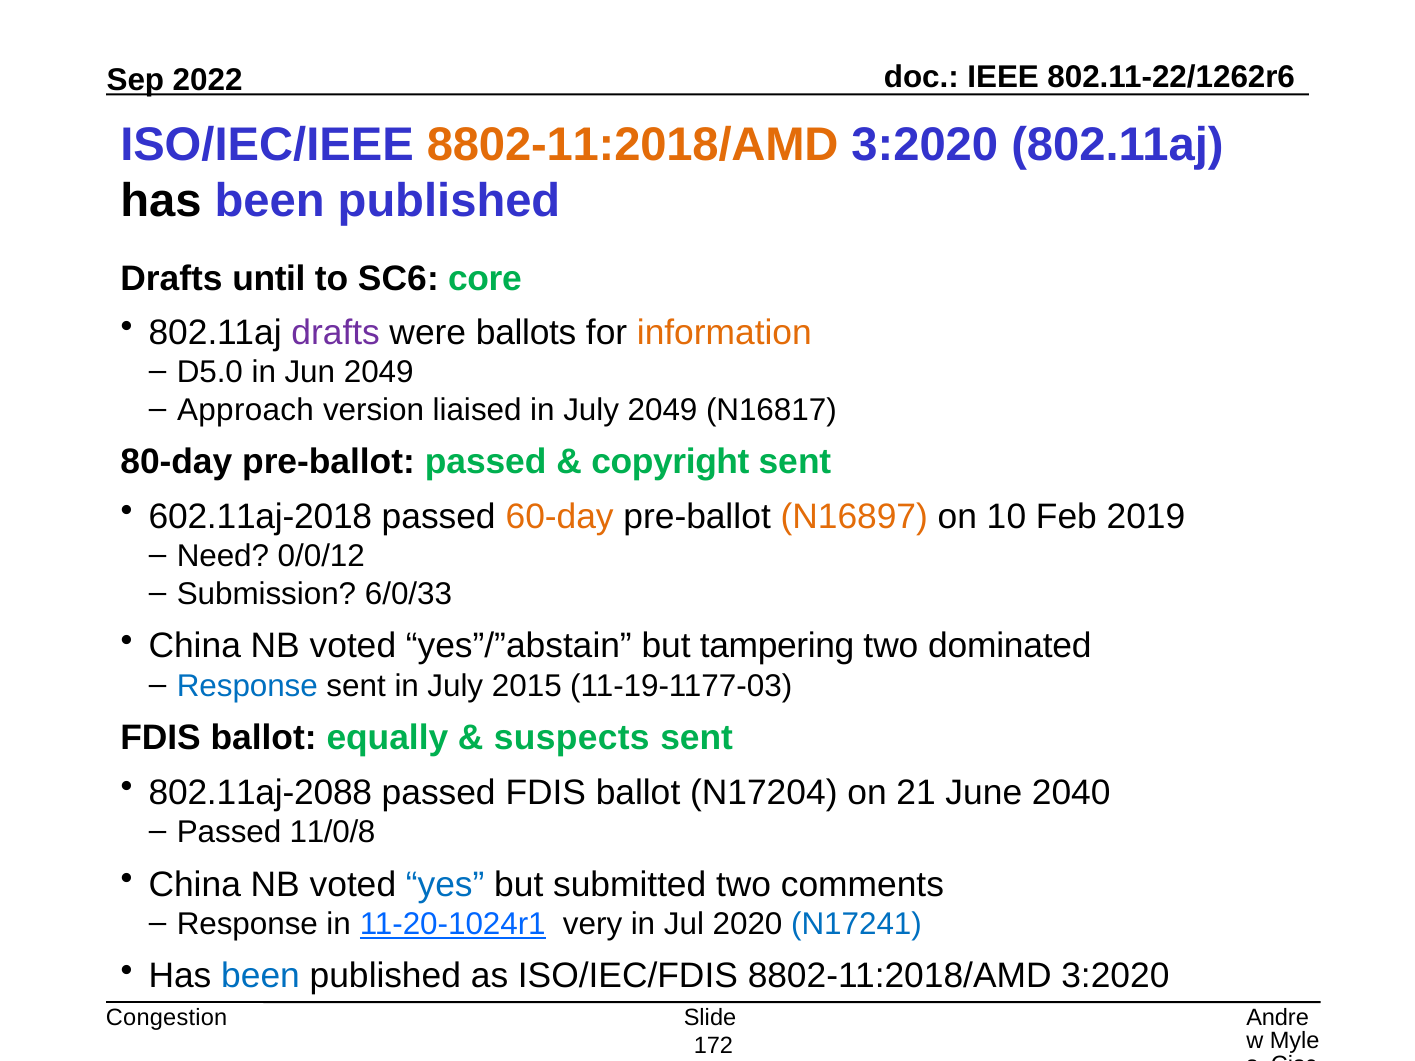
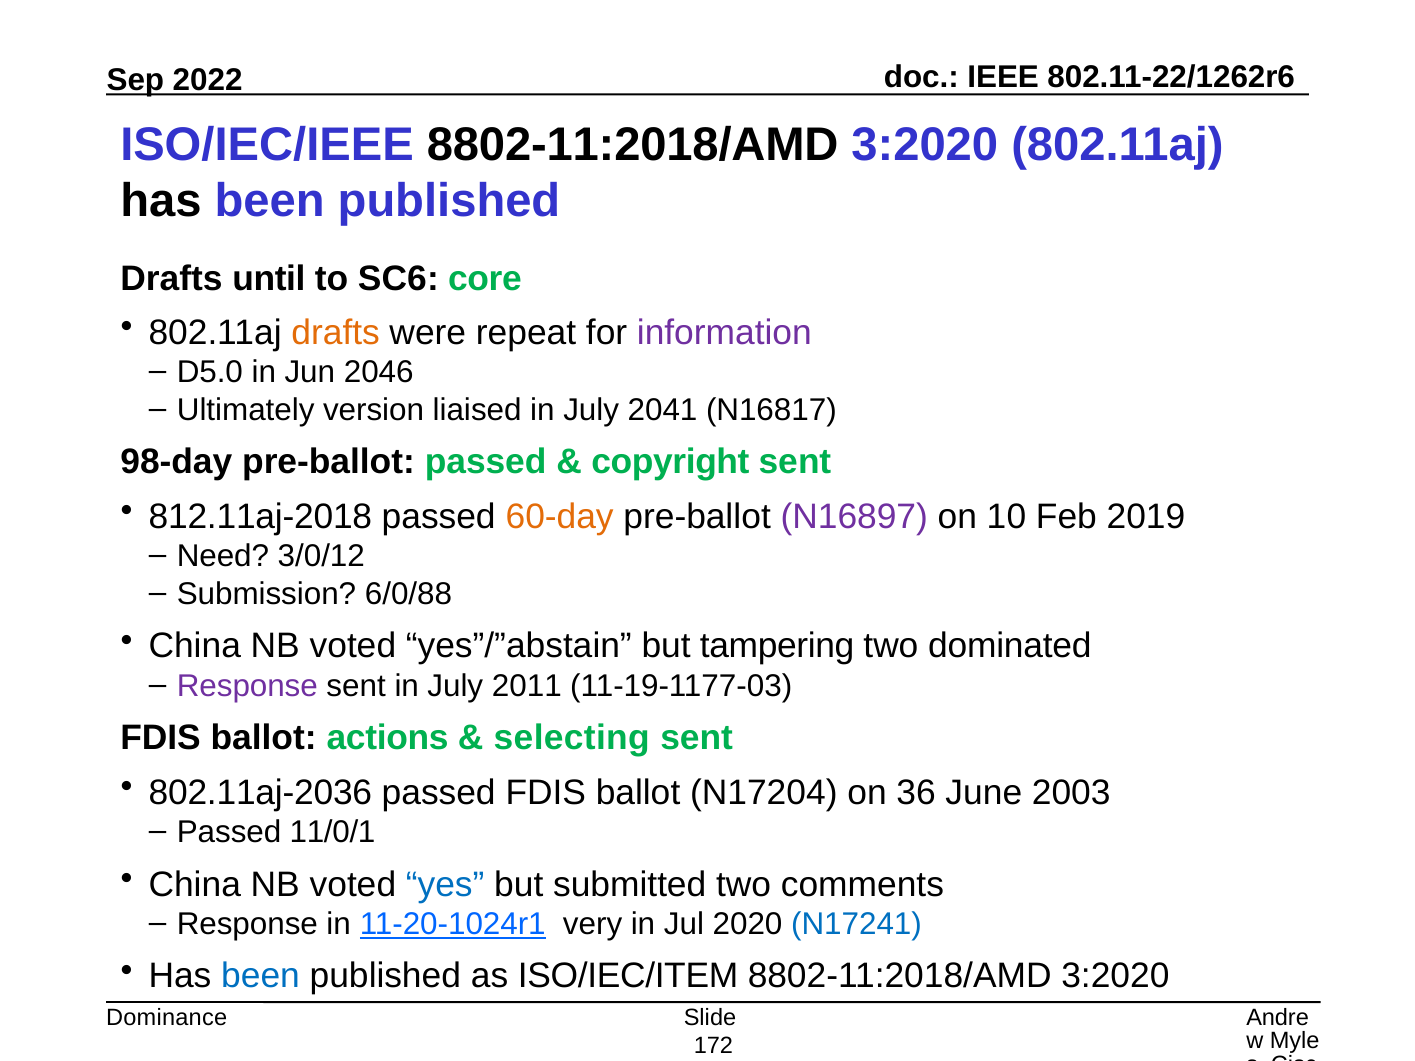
8802-11:2018/AMD colour: orange -> black (633, 145)
drafts colour: purple -> orange (336, 333)
ballots: ballots -> repeat (526, 333)
information colour: orange -> purple (724, 333)
Jun 2049: 2049 -> 2046 (379, 373)
Approach: Approach -> Ultimately (246, 410)
July 2049: 2049 -> 2041 (663, 410)
80-day: 80-day -> 98-day (176, 462)
602.11aj-2018: 602.11aj-2018 -> 812.11aj-2018 (260, 517)
N16897 colour: orange -> purple (854, 517)
0/0/12: 0/0/12 -> 3/0/12 (321, 556)
6/0/33: 6/0/33 -> 6/0/88 (408, 594)
Response colour: blue -> purple (247, 686)
2015: 2015 -> 2011 (527, 686)
equally: equally -> actions (388, 738)
suspects: suspects -> selecting (572, 738)
802.11aj-2088: 802.11aj-2088 -> 802.11aj-2036 (260, 793)
21: 21 -> 36 (916, 793)
2040: 2040 -> 2003 (1071, 793)
11/0/8: 11/0/8 -> 11/0/1 (333, 832)
ISO/IEC/FDIS: ISO/IEC/FDIS -> ISO/IEC/ITEM (628, 977)
Congestion: Congestion -> Dominance (167, 1018)
